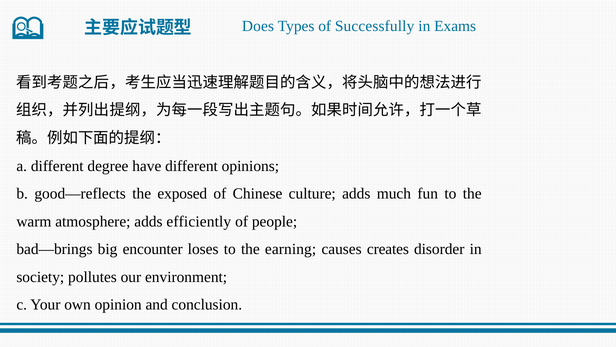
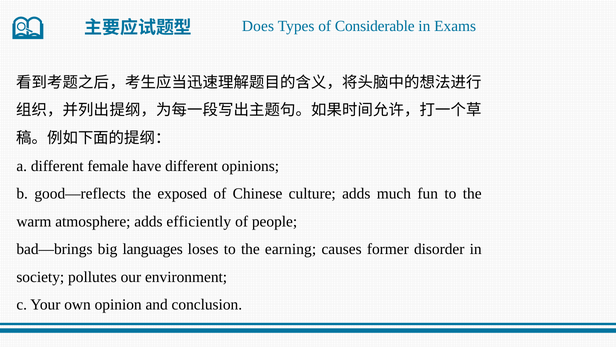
Successfully: Successfully -> Considerable (375, 26)
degree: degree -> female (108, 166)
encounter: encounter -> languages (153, 249)
creates: creates -> former (388, 249)
